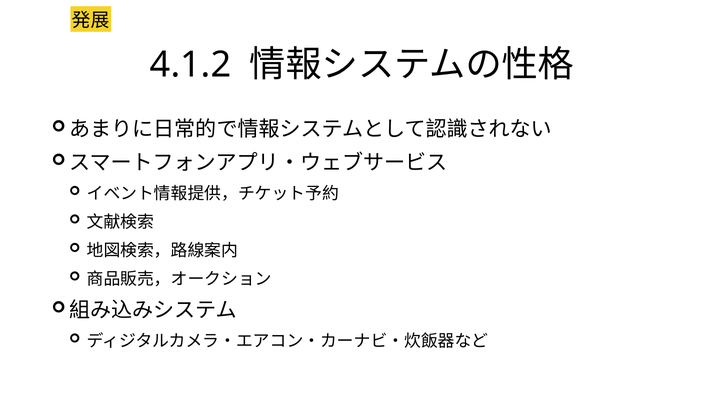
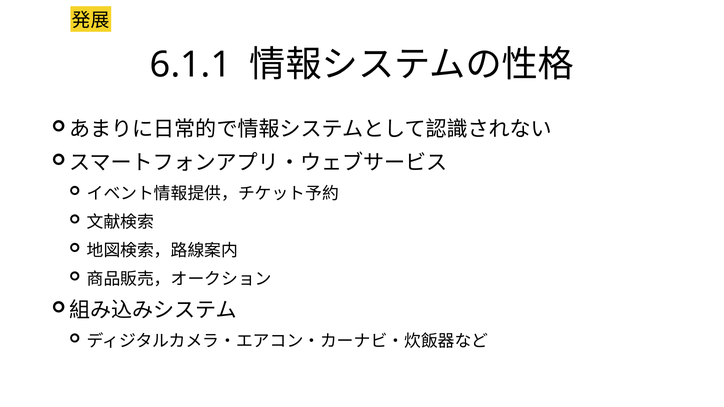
4.1.2: 4.1.2 -> 6.1.1 (191, 65)
